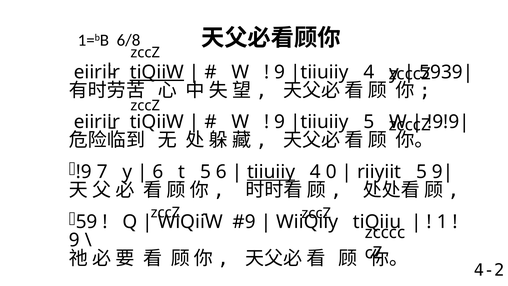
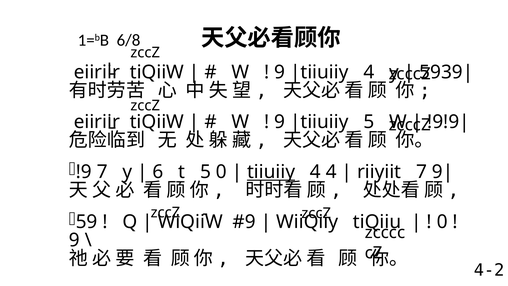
tiQiiW underline: present -> none (157, 72)
5 6: 6 -> 0 (221, 172)
4 0: 0 -> 4 (331, 172)
riiyiit 5: 5 -> 7 (421, 172)
1: 1 -> 0 (442, 222)
